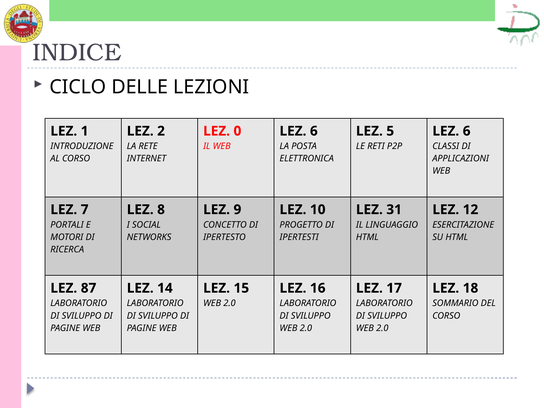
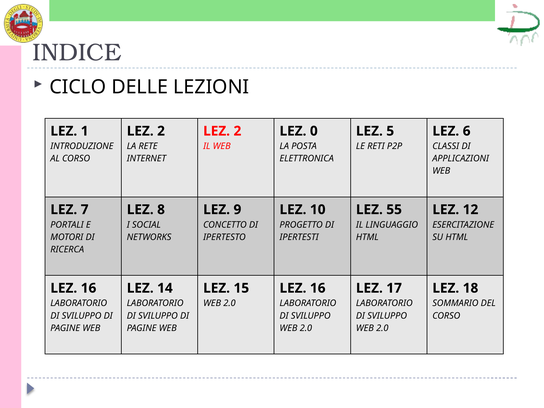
0: 0 -> 2 (237, 131)
6: 6 -> 0 (314, 131)
31: 31 -> 55 (394, 210)
87: 87 -> 16 (89, 288)
